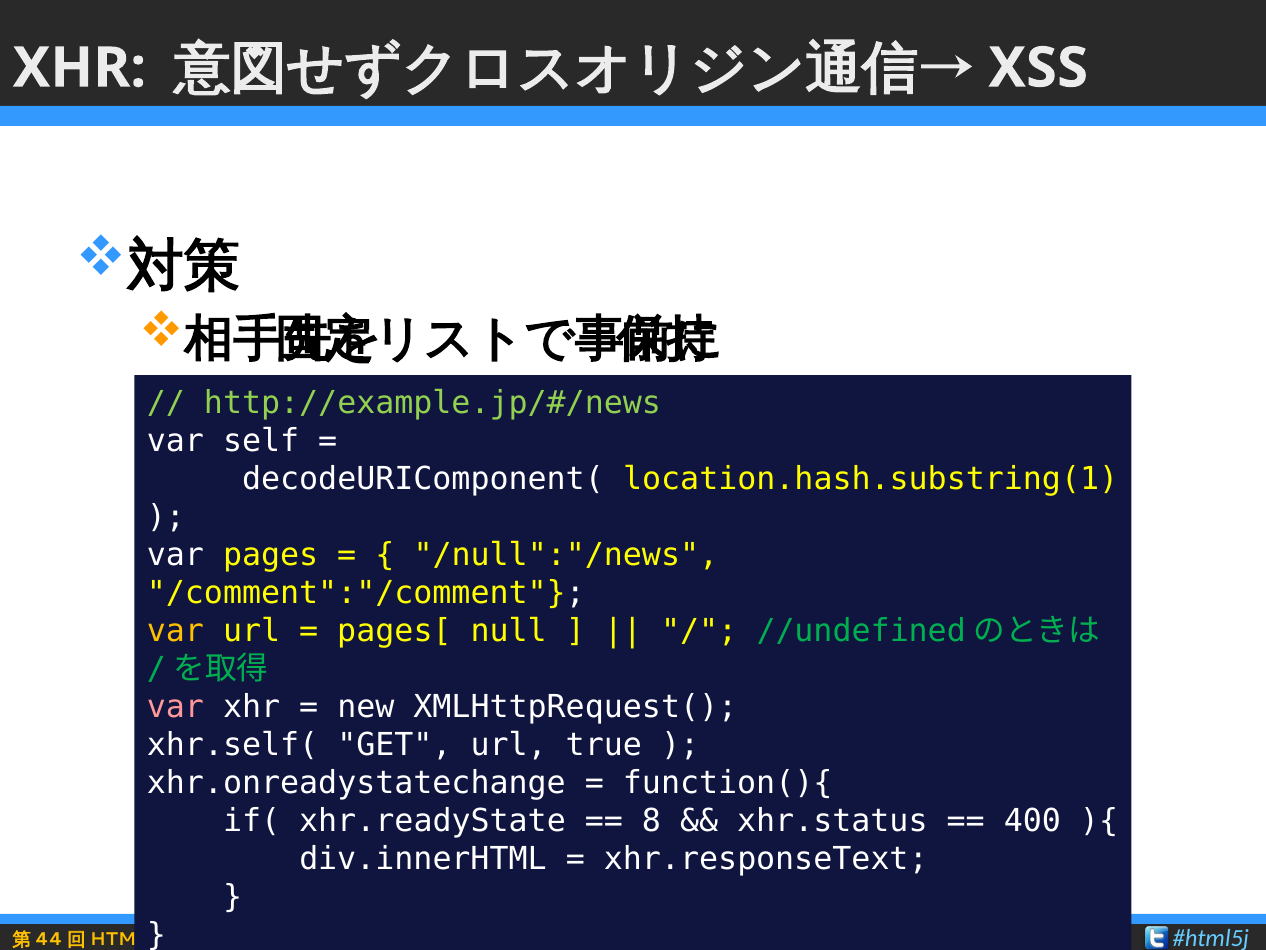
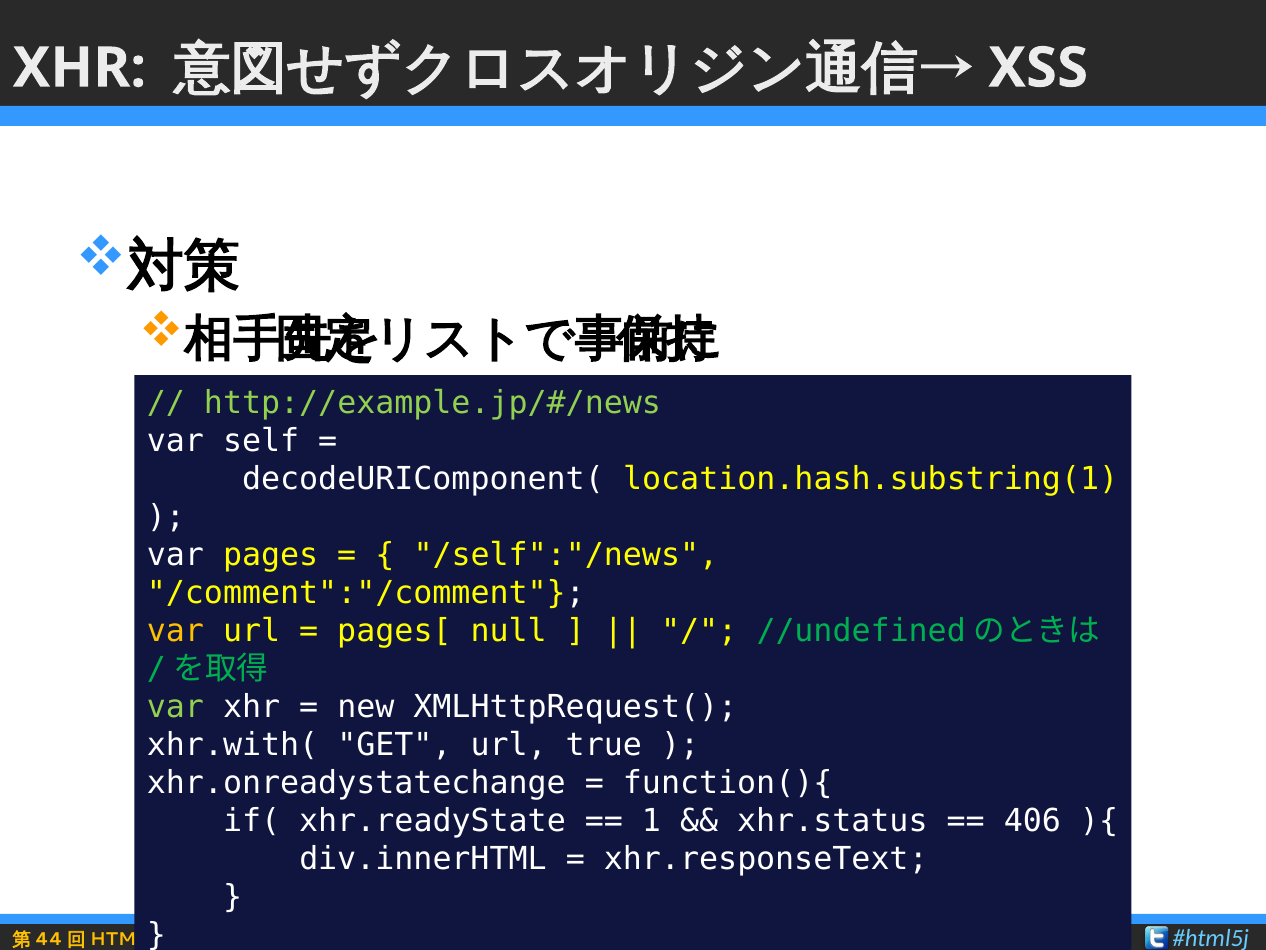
/null":"/news: /null":"/news -> /self":"/news (566, 554)
var colour: pink -> light green (175, 706)
xhr.self(: xhr.self( -> xhr.with( (233, 744)
8: 8 -> 1 (651, 820)
400: 400 -> 406 (1032, 820)
